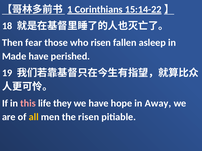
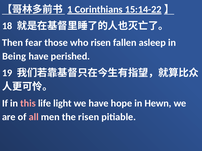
Made: Made -> Being (14, 57)
they: they -> light (62, 104)
Away: Away -> Hewn (158, 104)
all colour: yellow -> pink (34, 117)
